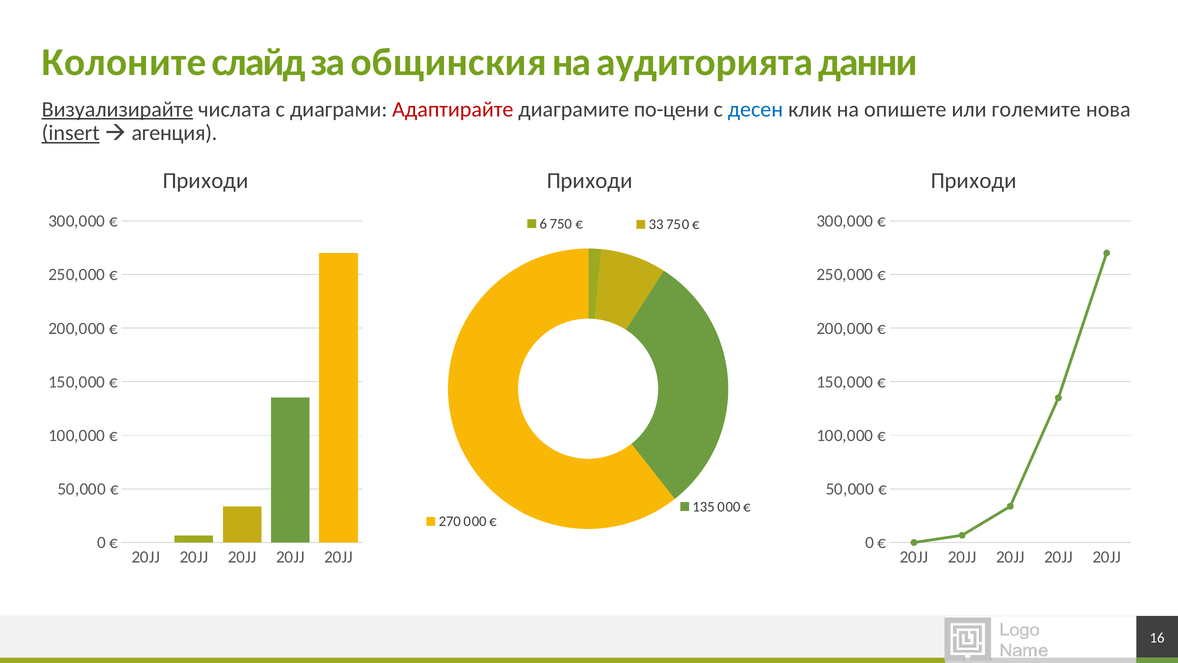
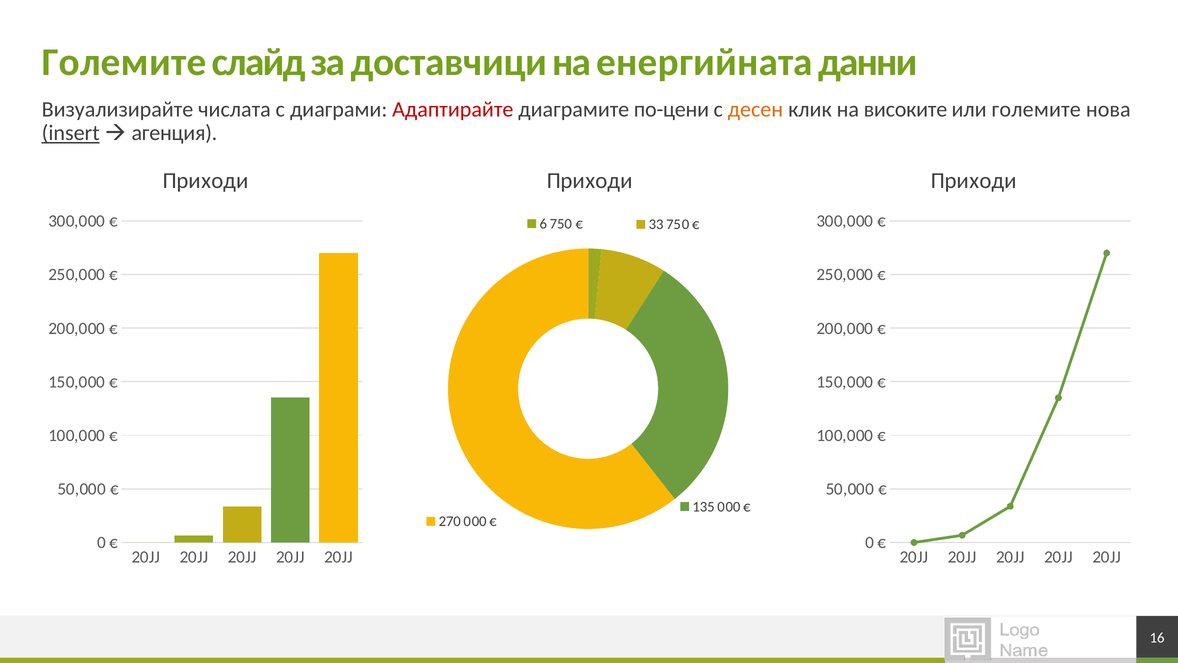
Колоните: Колоните -> Големите (124, 62)
общинския: общинския -> доставчици (449, 62)
аудиторията: аудиторията -> енергийната (705, 62)
Визуализирайте underline: present -> none (117, 109)
десен colour: blue -> orange (755, 109)
опишете: опишете -> високите (905, 109)
